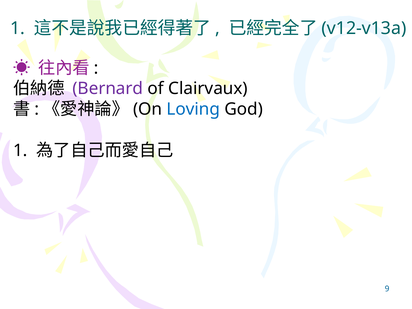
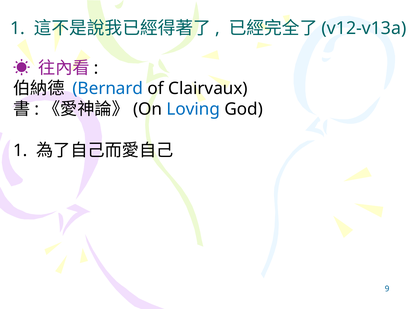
Bernard colour: purple -> blue (108, 89)
